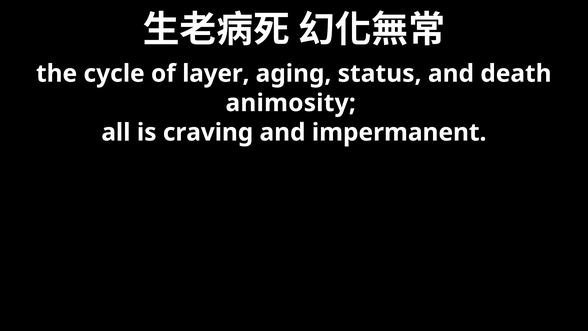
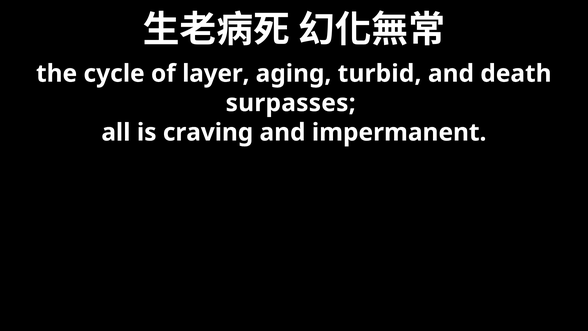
status: status -> turbid (380, 74)
animosity: animosity -> surpasses (291, 103)
